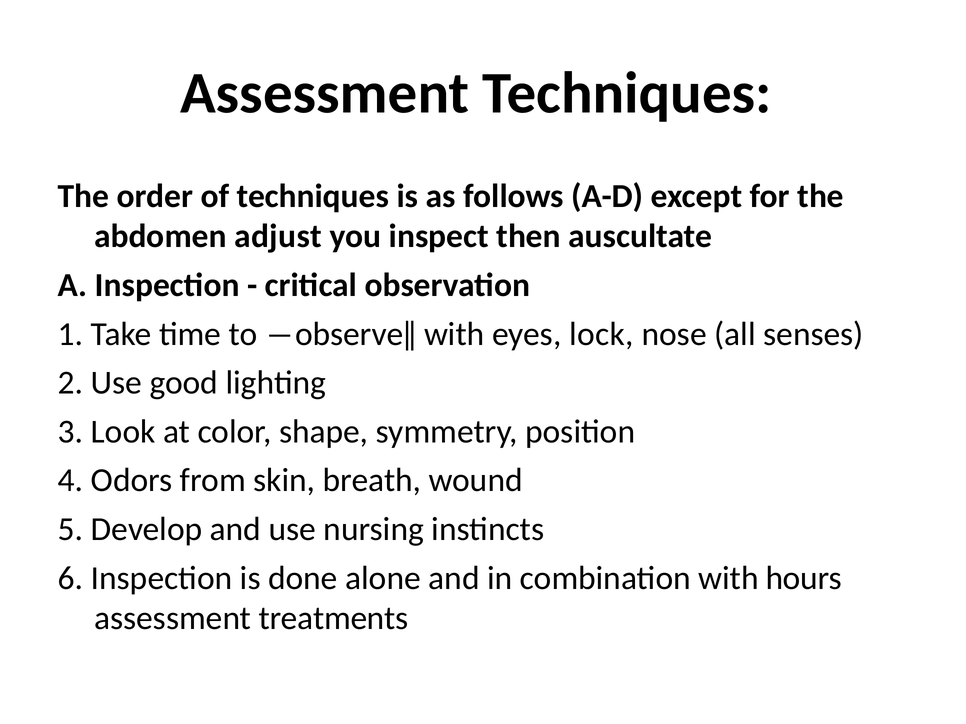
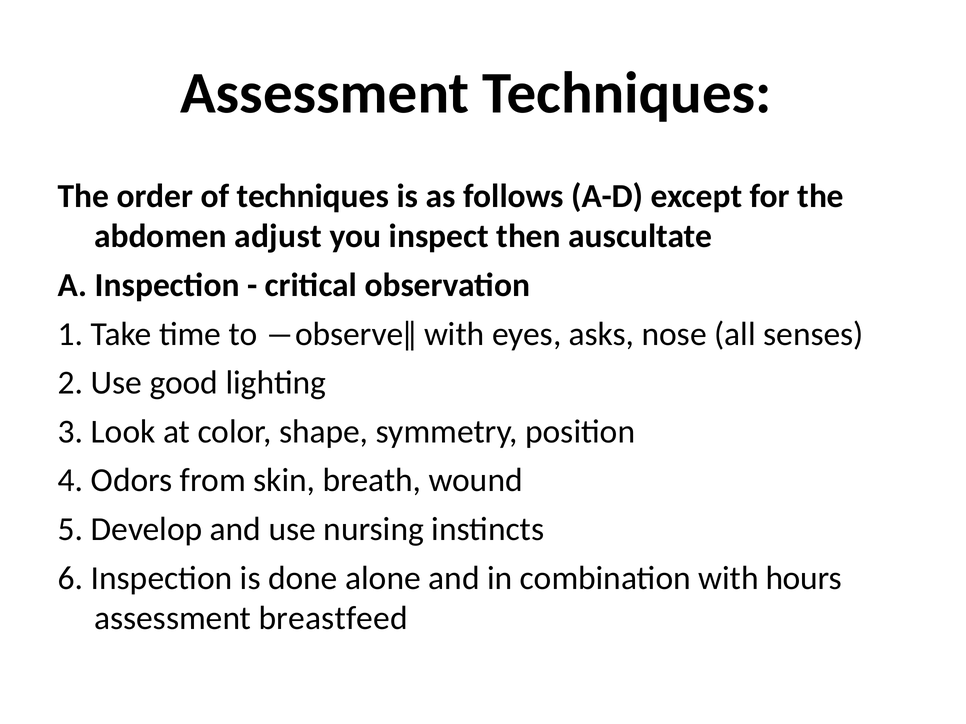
lock: lock -> asks (602, 334)
treatments: treatments -> breastfeed (333, 619)
